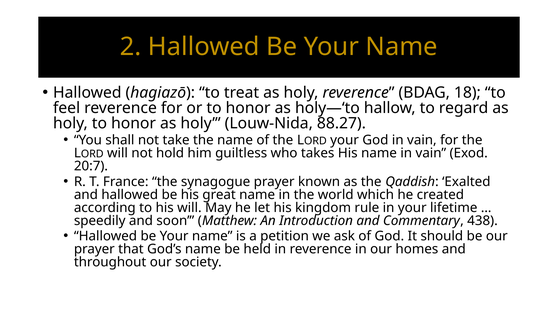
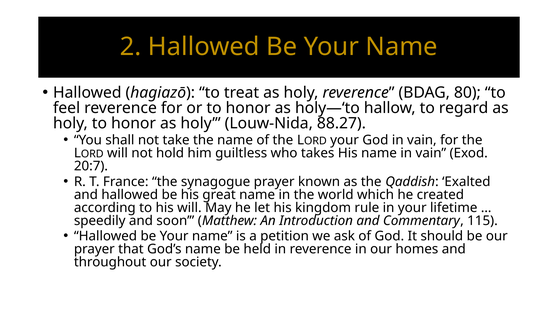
18: 18 -> 80 (467, 93)
438: 438 -> 115 (482, 221)
